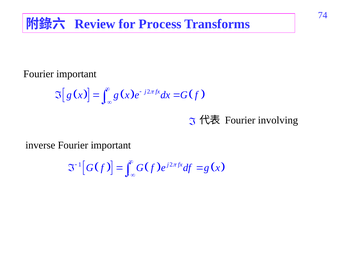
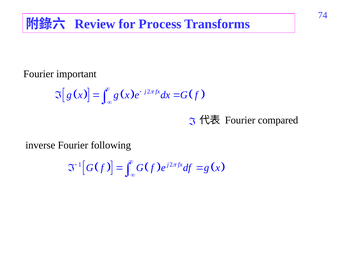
involving: involving -> compared (278, 120)
inverse Fourier important: important -> following (111, 145)
